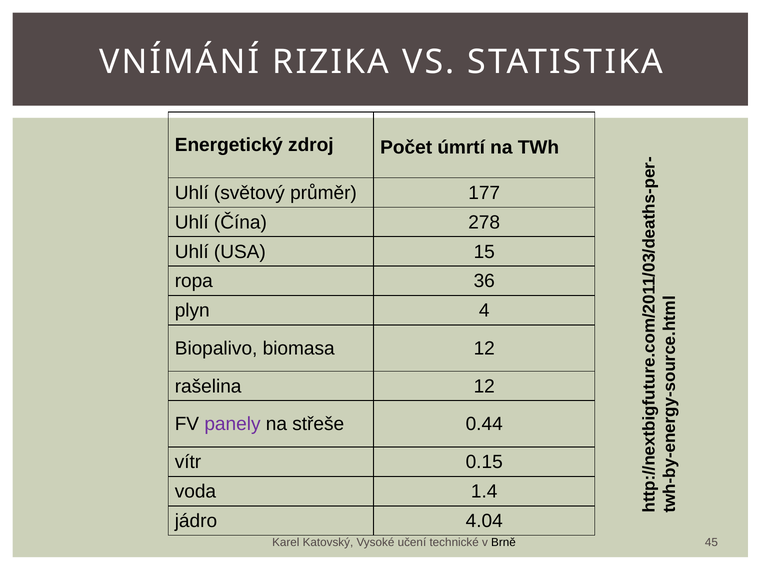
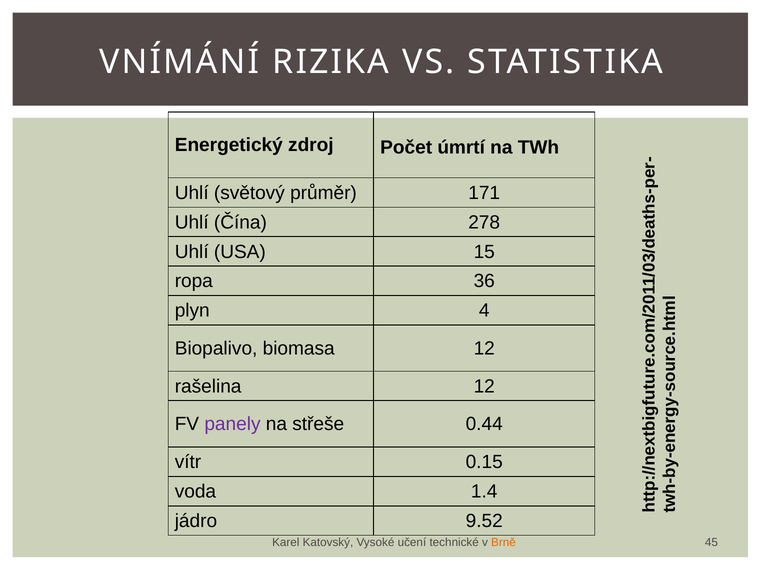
177: 177 -> 171 (484, 193)
4.04: 4.04 -> 9.52 (484, 521)
Brně colour: black -> orange (503, 543)
